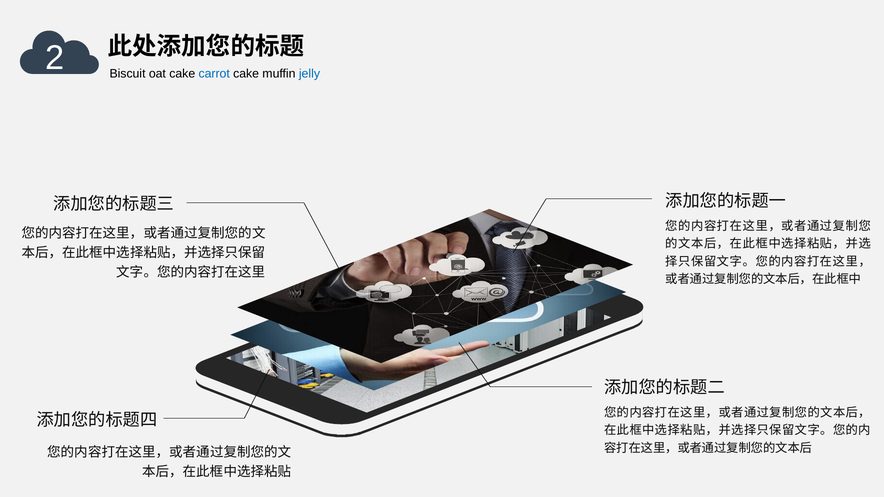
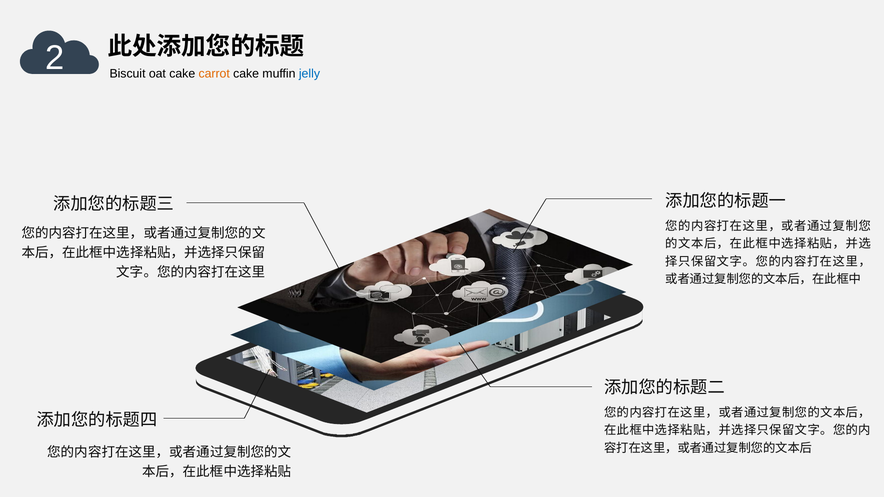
carrot colour: blue -> orange (214, 73)
